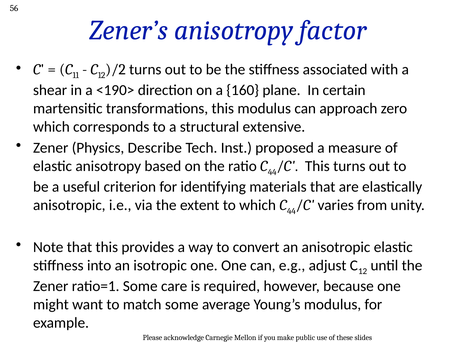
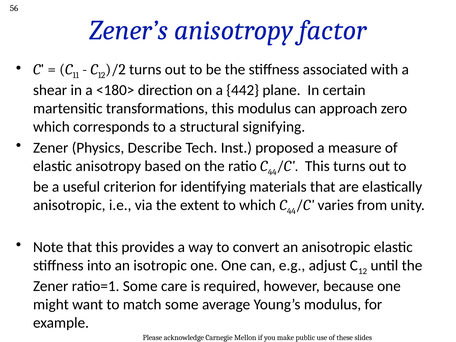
<190>: <190> -> <180> (115, 90)
160: 160 -> 442 (243, 90)
extensive: extensive -> signifying (274, 127)
